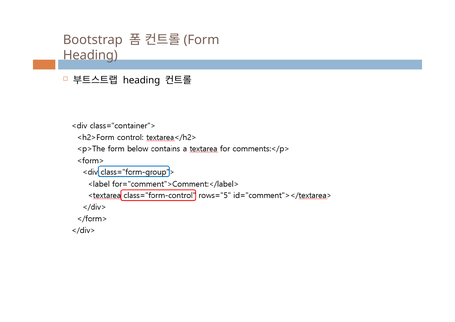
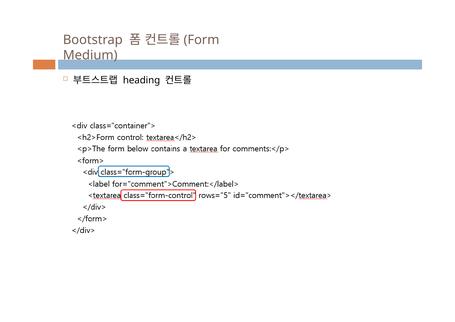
Heading: Heading -> Medium (90, 55)
